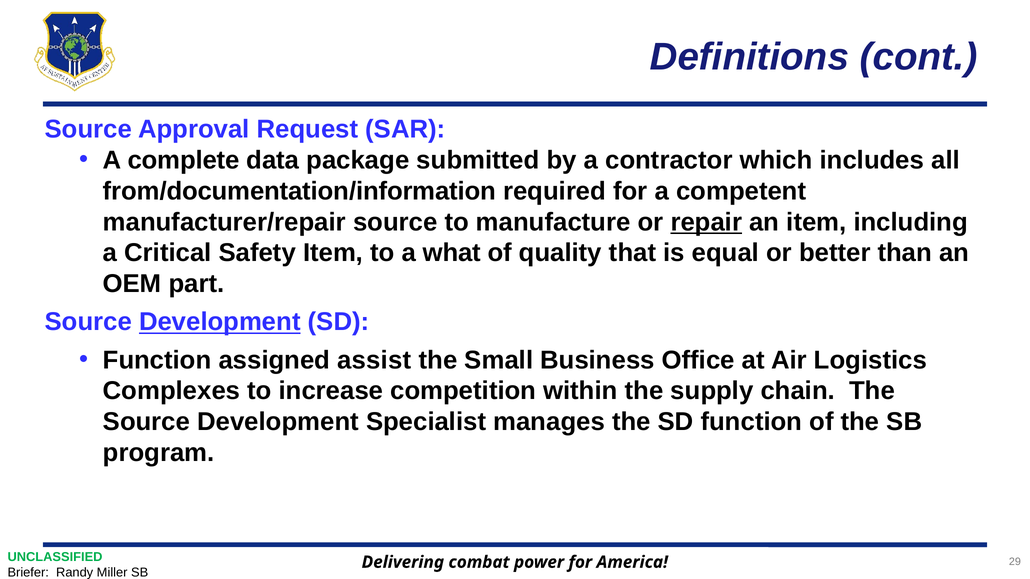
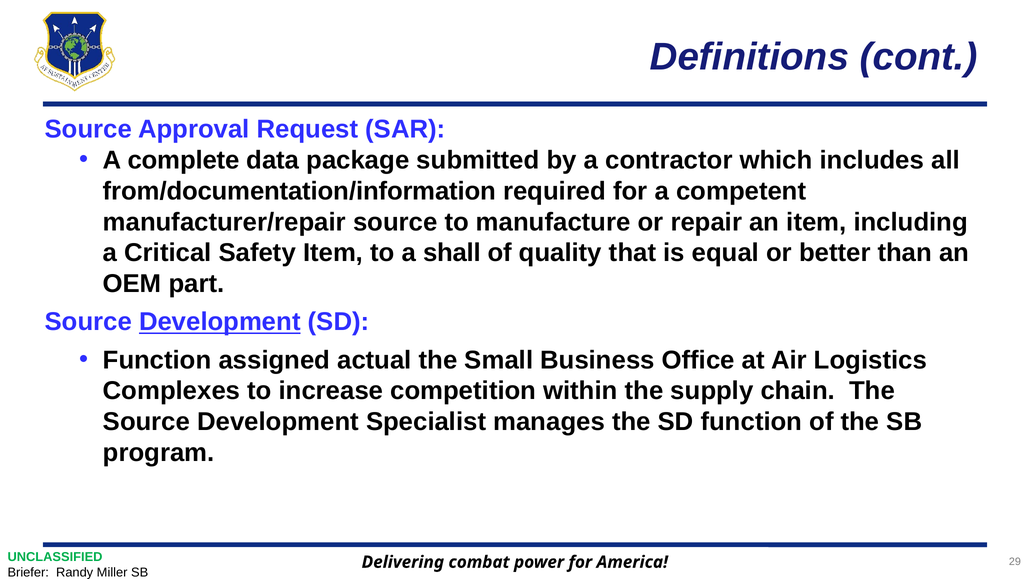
repair underline: present -> none (706, 222)
what: what -> shall (452, 253)
assist: assist -> actual (374, 360)
